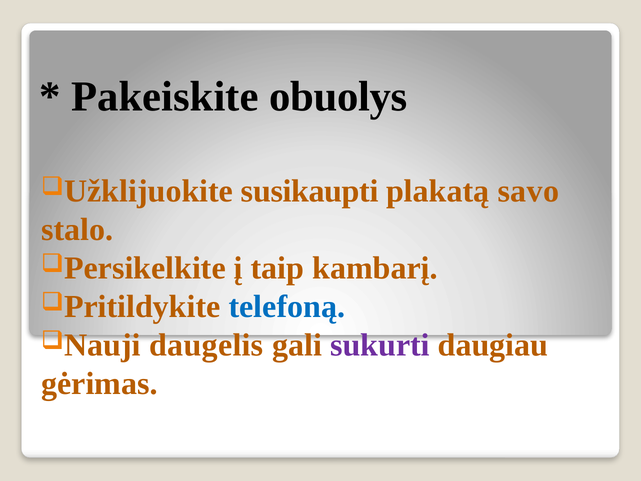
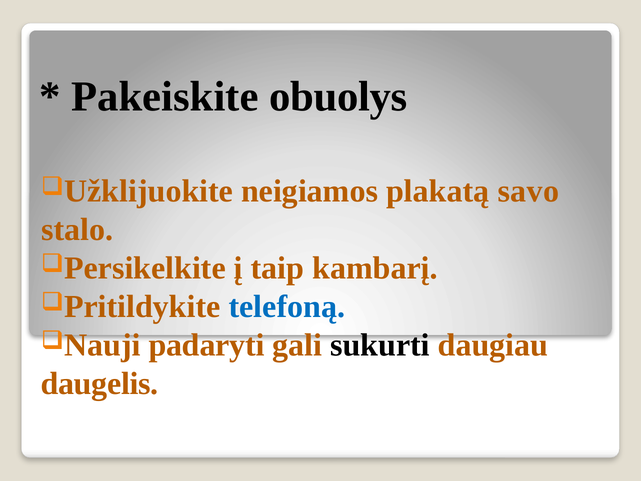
susikaupti: susikaupti -> neigiamos (310, 191)
daugelis: daugelis -> padaryti (207, 345)
sukurti colour: purple -> black (380, 345)
gėrimas: gėrimas -> daugelis (100, 383)
